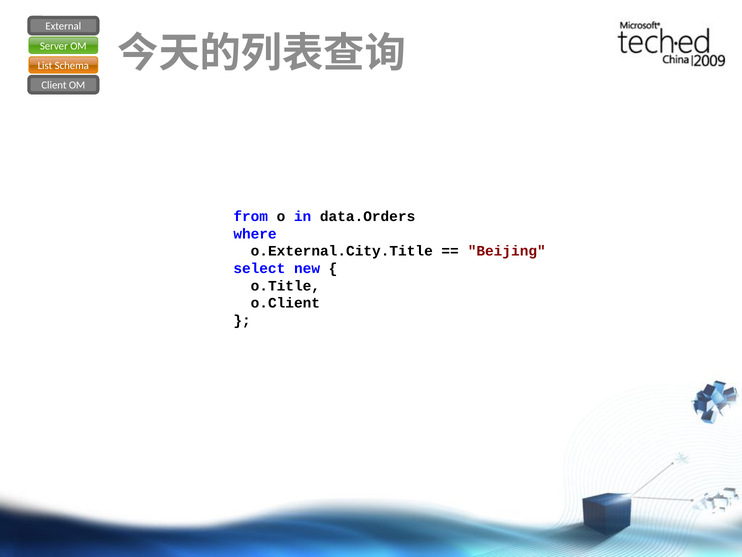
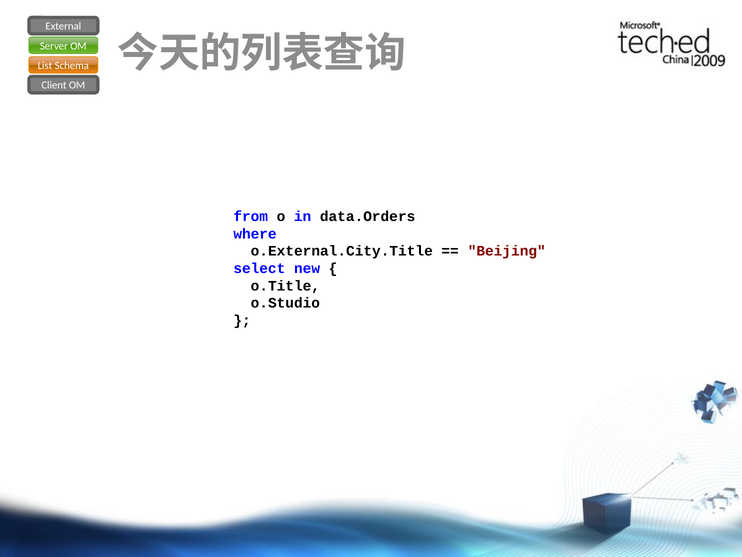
o.Client: o.Client -> o.Studio (285, 303)
